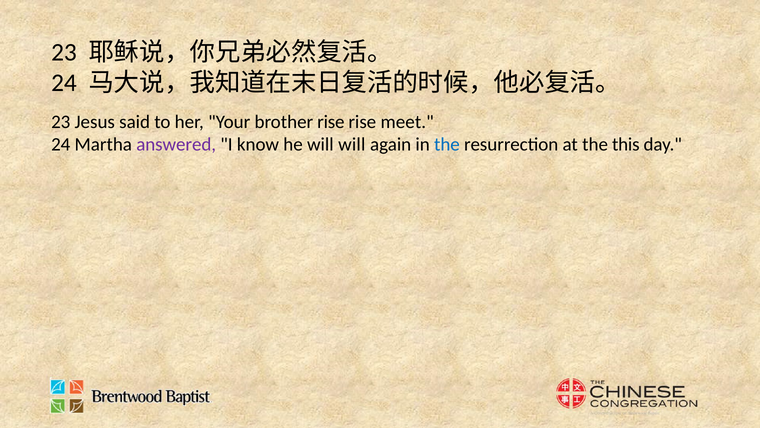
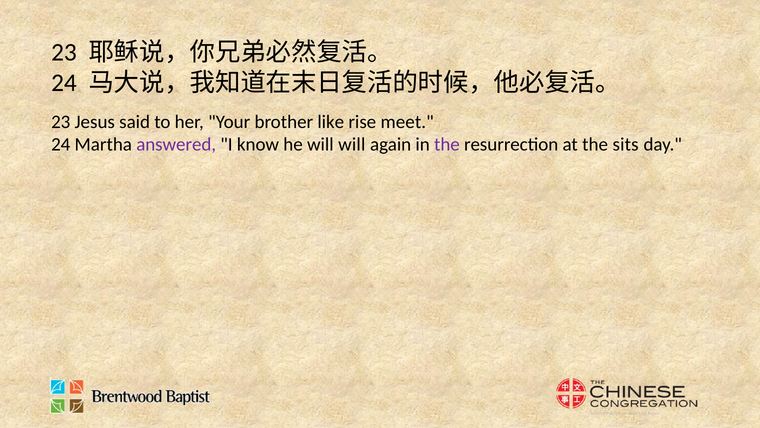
brother rise: rise -> like (331, 122)
the colour: blue -> purple (447, 144)
this: this -> sits (626, 144)
